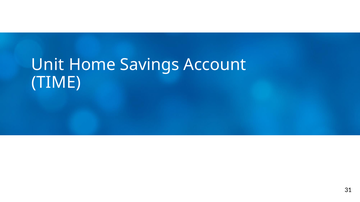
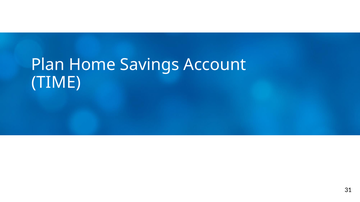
Unit: Unit -> Plan (48, 65)
